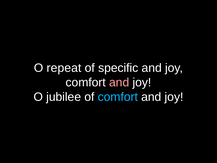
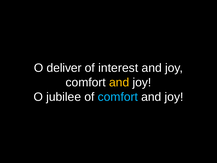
repeat: repeat -> deliver (64, 68)
specific: specific -> interest (118, 68)
and colour: pink -> yellow (119, 82)
